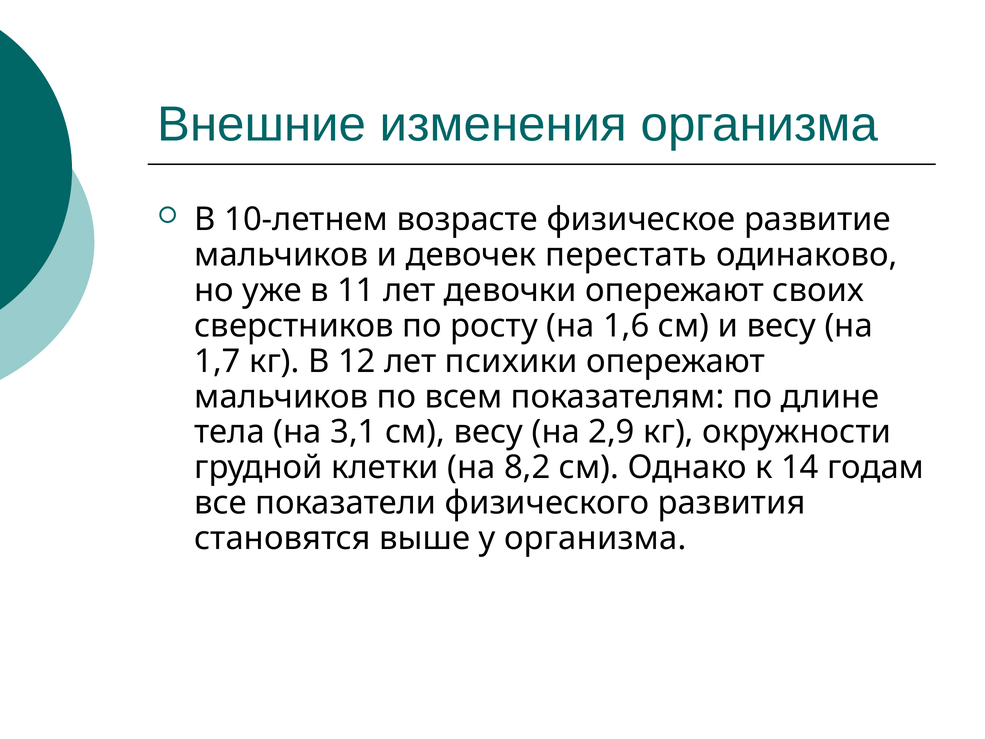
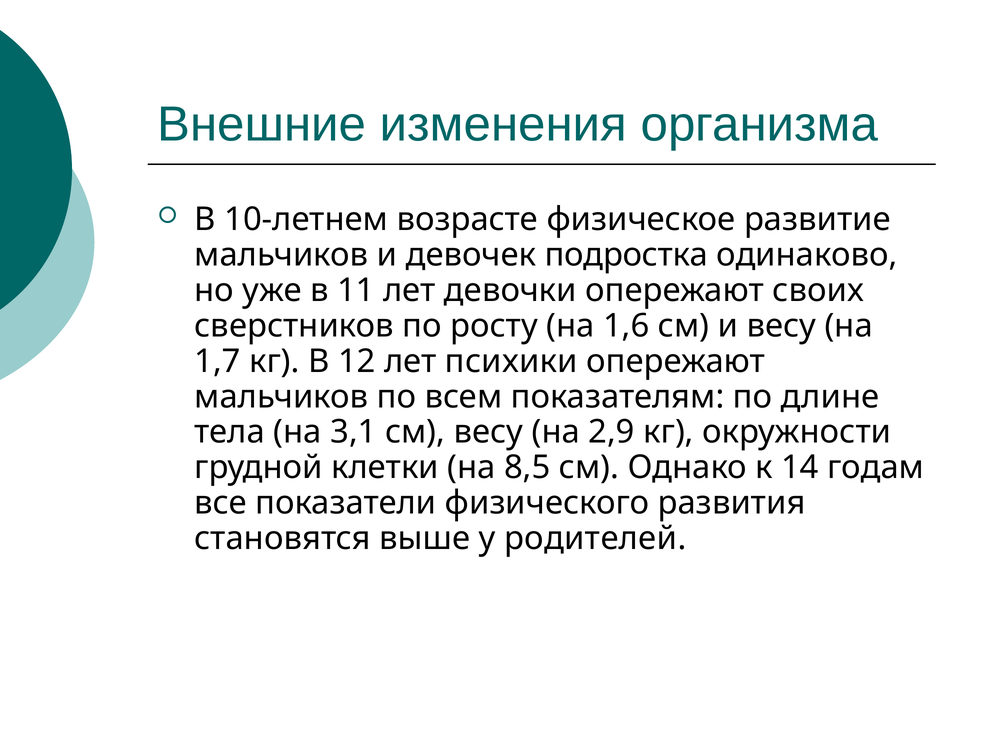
перестать: перестать -> подростка (626, 255)
8,2: 8,2 -> 8,5 (527, 467)
у организма: организма -> родителей (595, 538)
